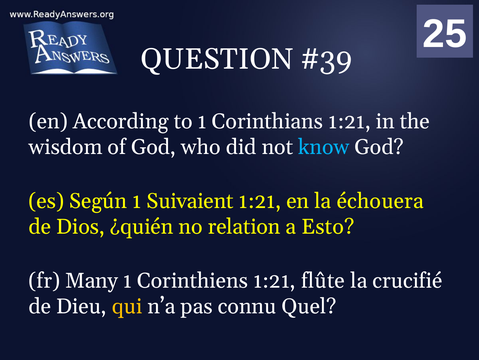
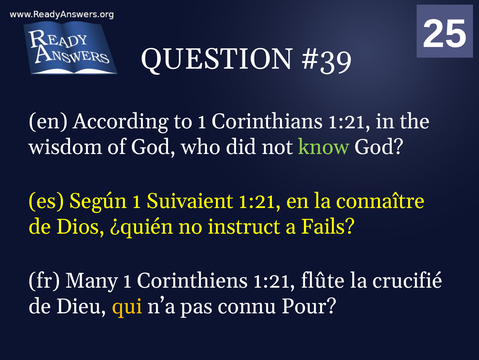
know colour: light blue -> light green (324, 147)
échouera: échouera -> connaître (380, 201)
relation: relation -> instruct (244, 226)
Esto: Esto -> Fails (328, 226)
Quel: Quel -> Pour (309, 306)
